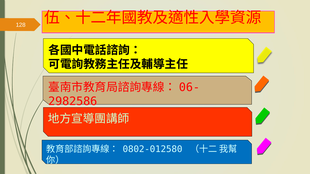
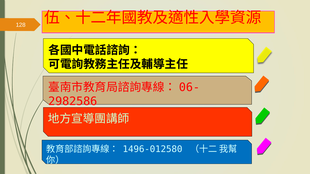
0802-012580: 0802-012580 -> 1496-012580 (153, 150)
